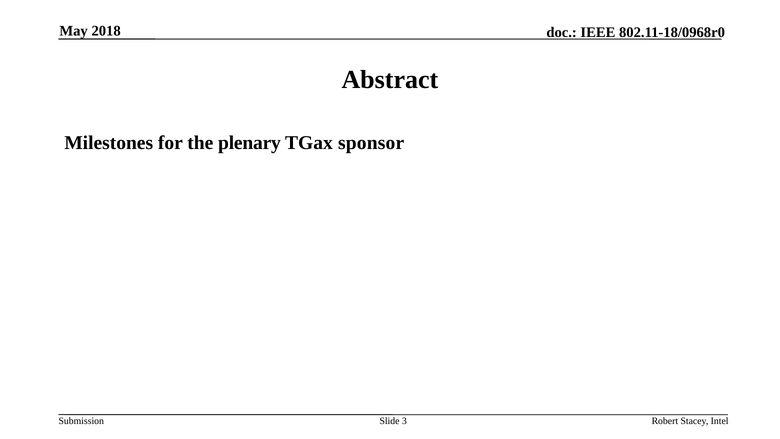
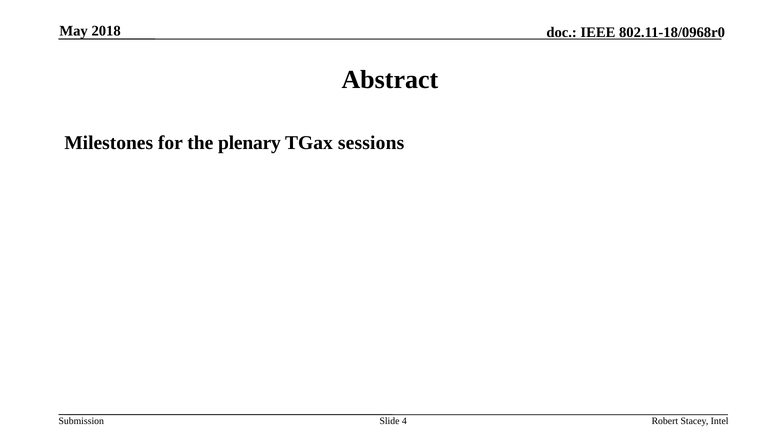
sponsor: sponsor -> sessions (371, 143)
3: 3 -> 4 (404, 421)
